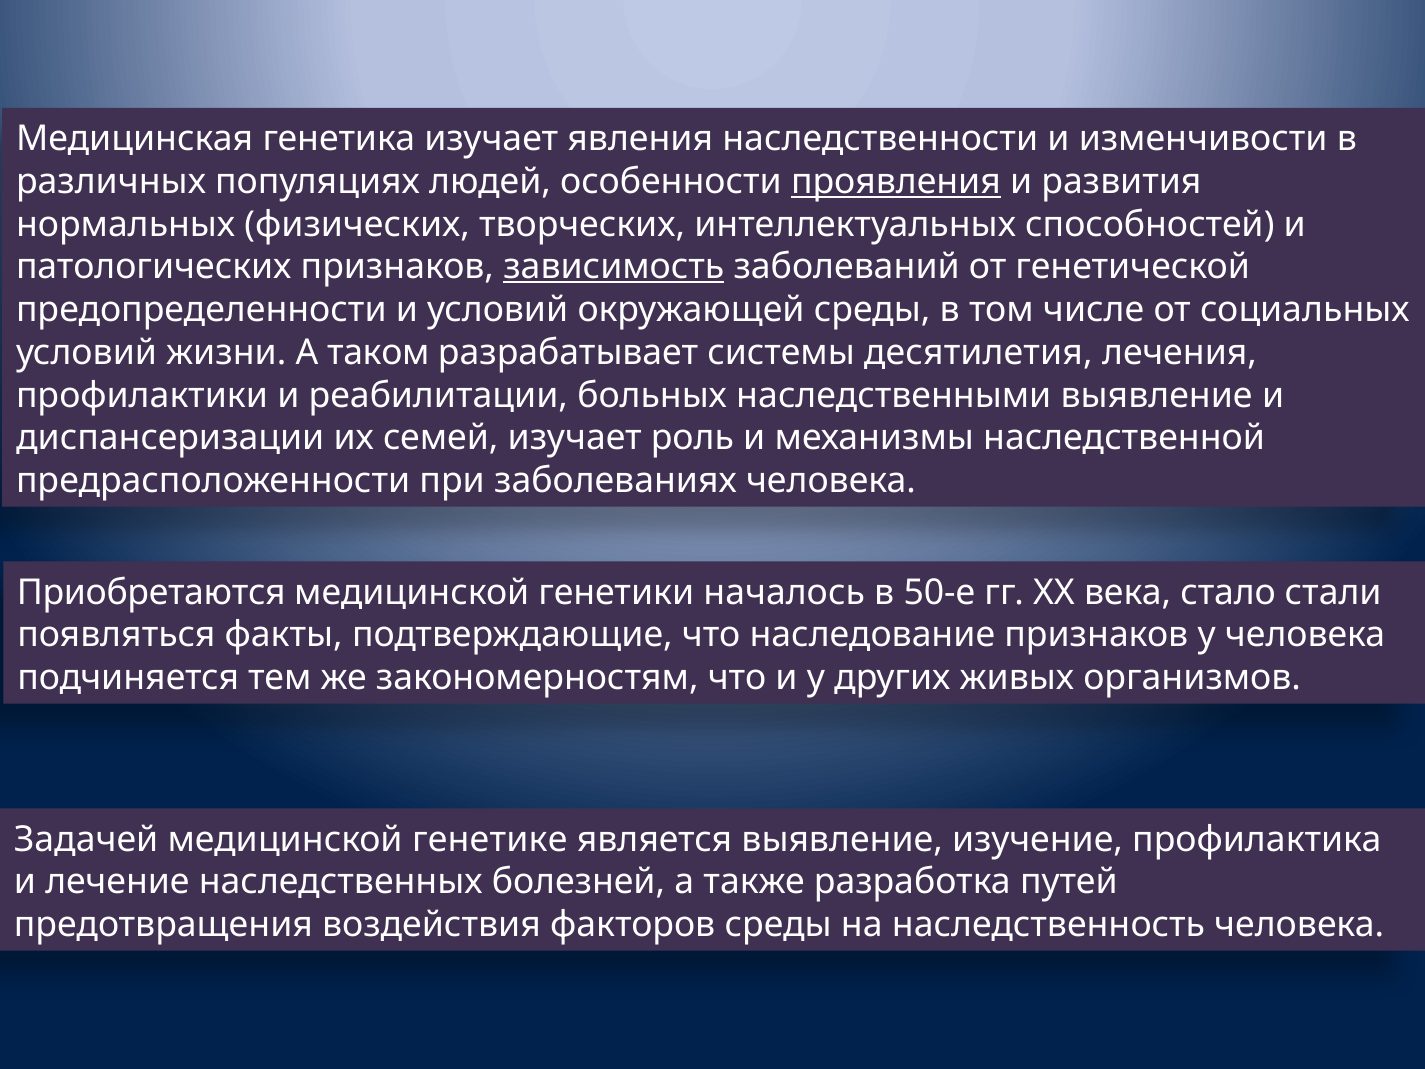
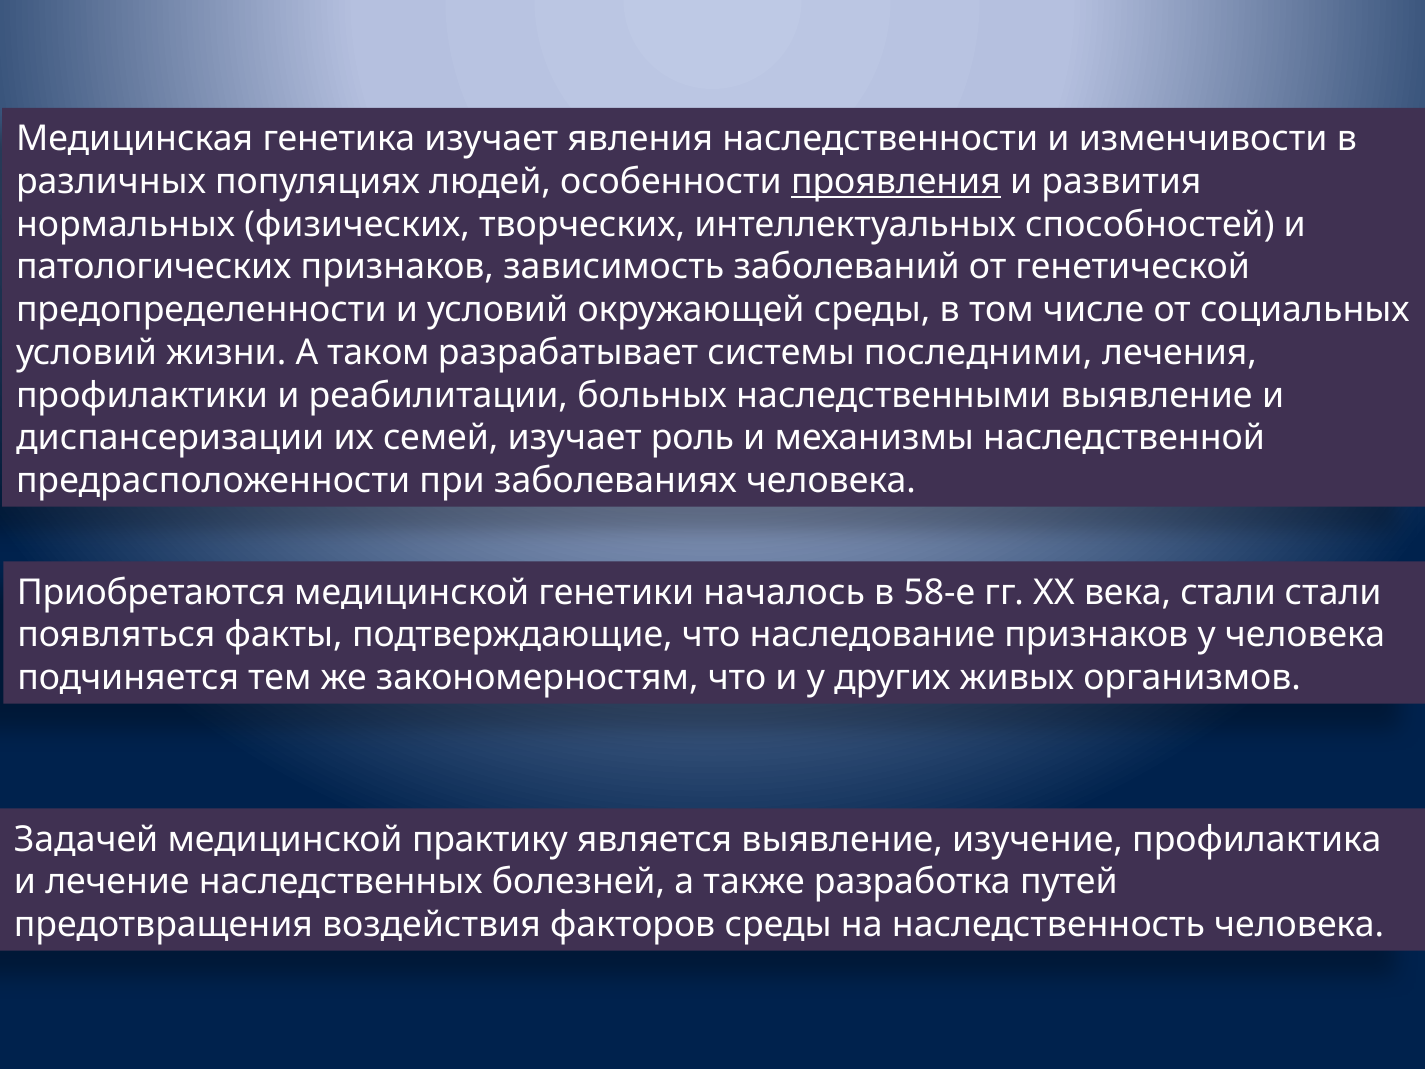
зависимость underline: present -> none (614, 267)
десятилетия: десятилетия -> последними (978, 353)
50-е: 50-е -> 58-е (939, 592)
века стало: стало -> стали (1228, 592)
генетике: генетике -> практику (490, 839)
